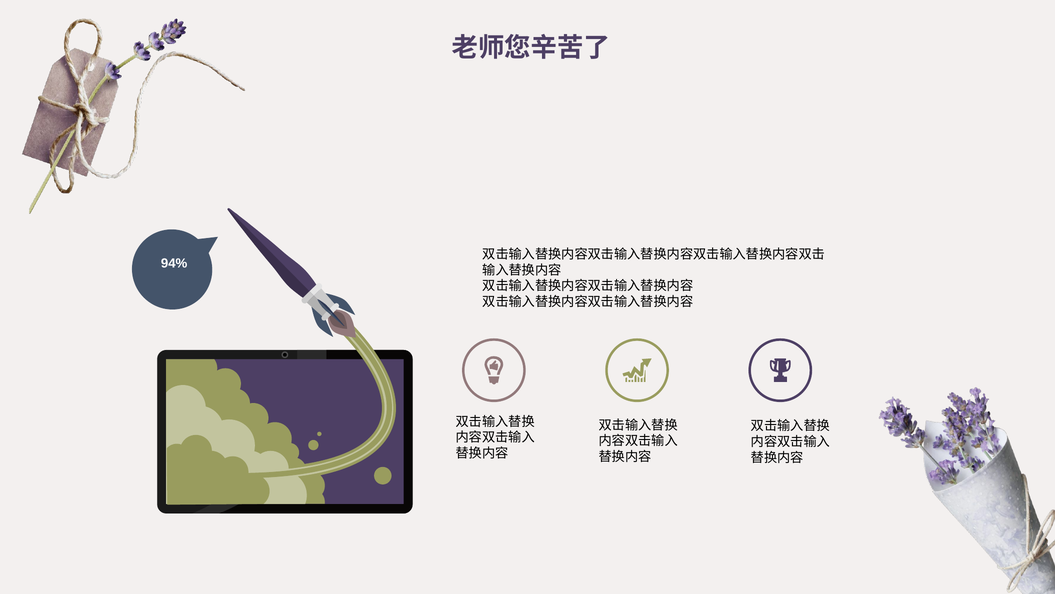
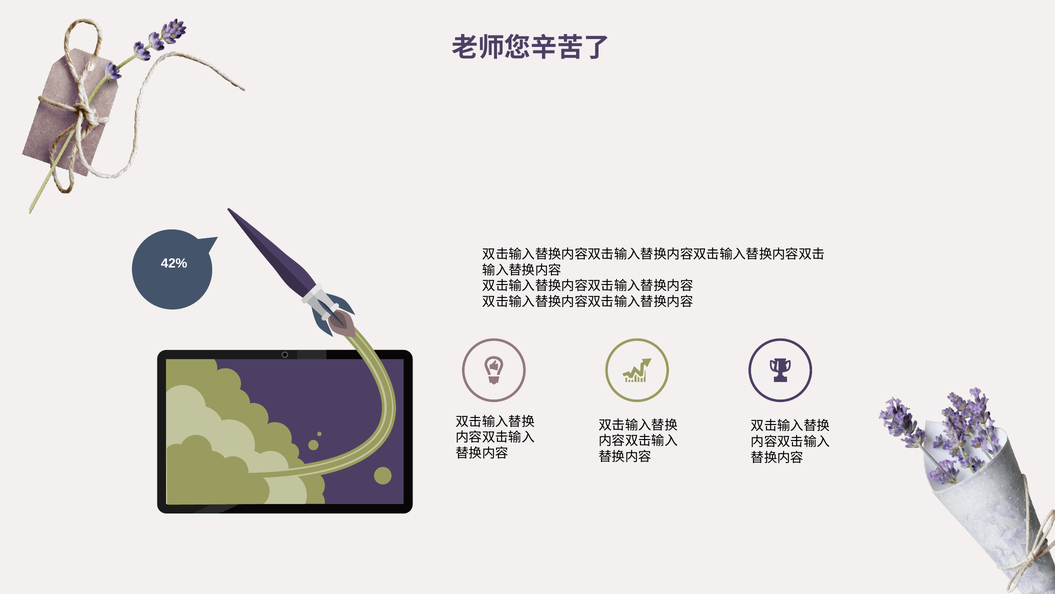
94%: 94% -> 42% (174, 263)
